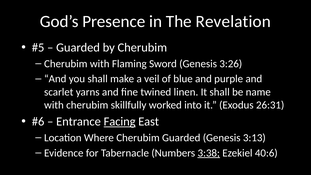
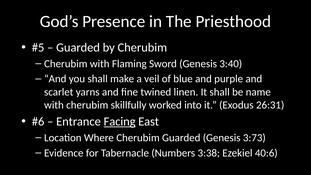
Revelation: Revelation -> Priesthood (233, 21)
3:26: 3:26 -> 3:40 (231, 64)
3:13: 3:13 -> 3:73 (254, 138)
3:38 underline: present -> none (209, 153)
